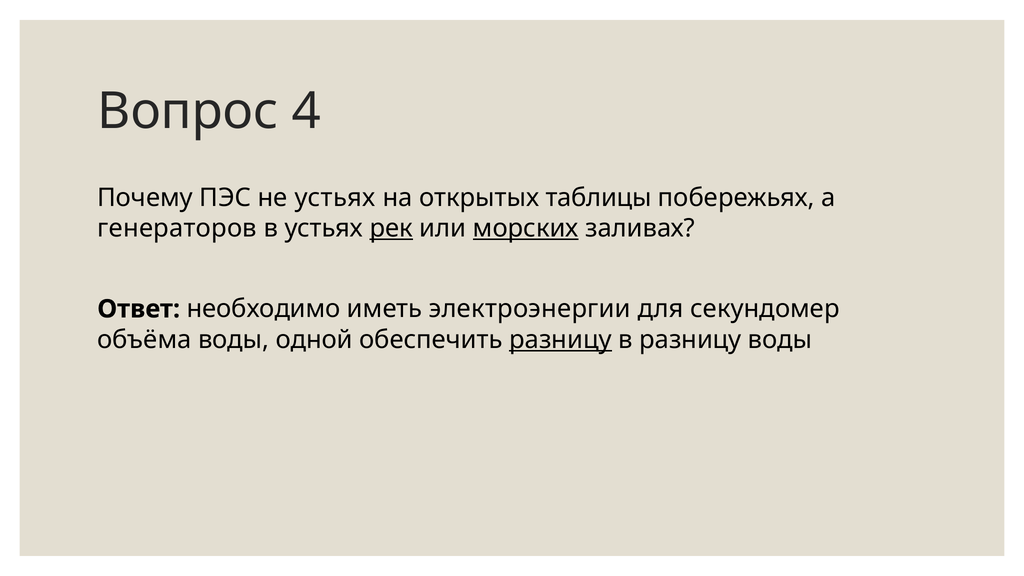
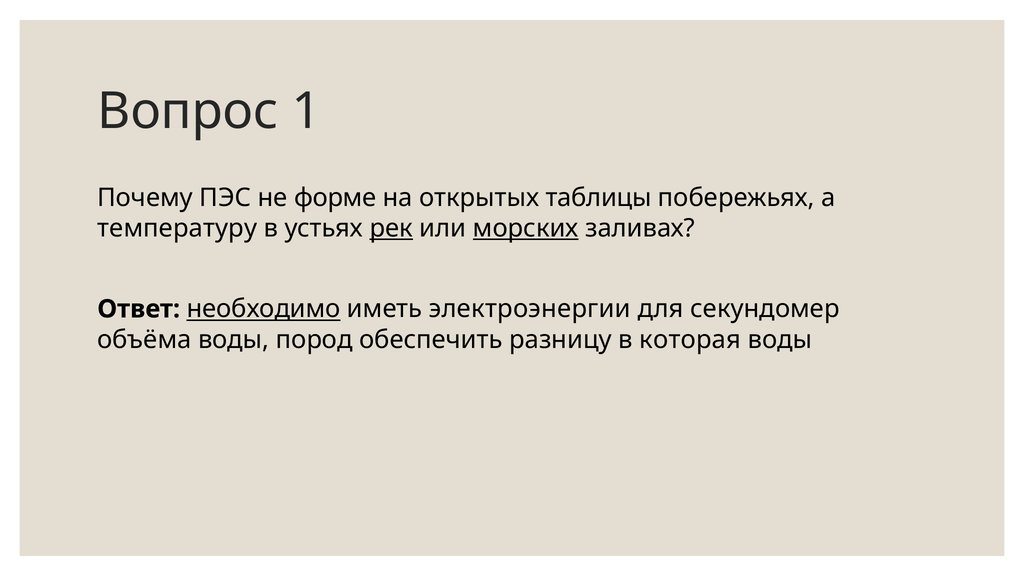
4: 4 -> 1 (307, 111)
не устьях: устьях -> форме (335, 198)
генераторов: генераторов -> температуру (177, 228)
необходимо underline: none -> present (264, 309)
одной: одной -> пород (314, 340)
разницу underline: present -> none (561, 340)
в разницу: разницу -> которая (690, 340)
